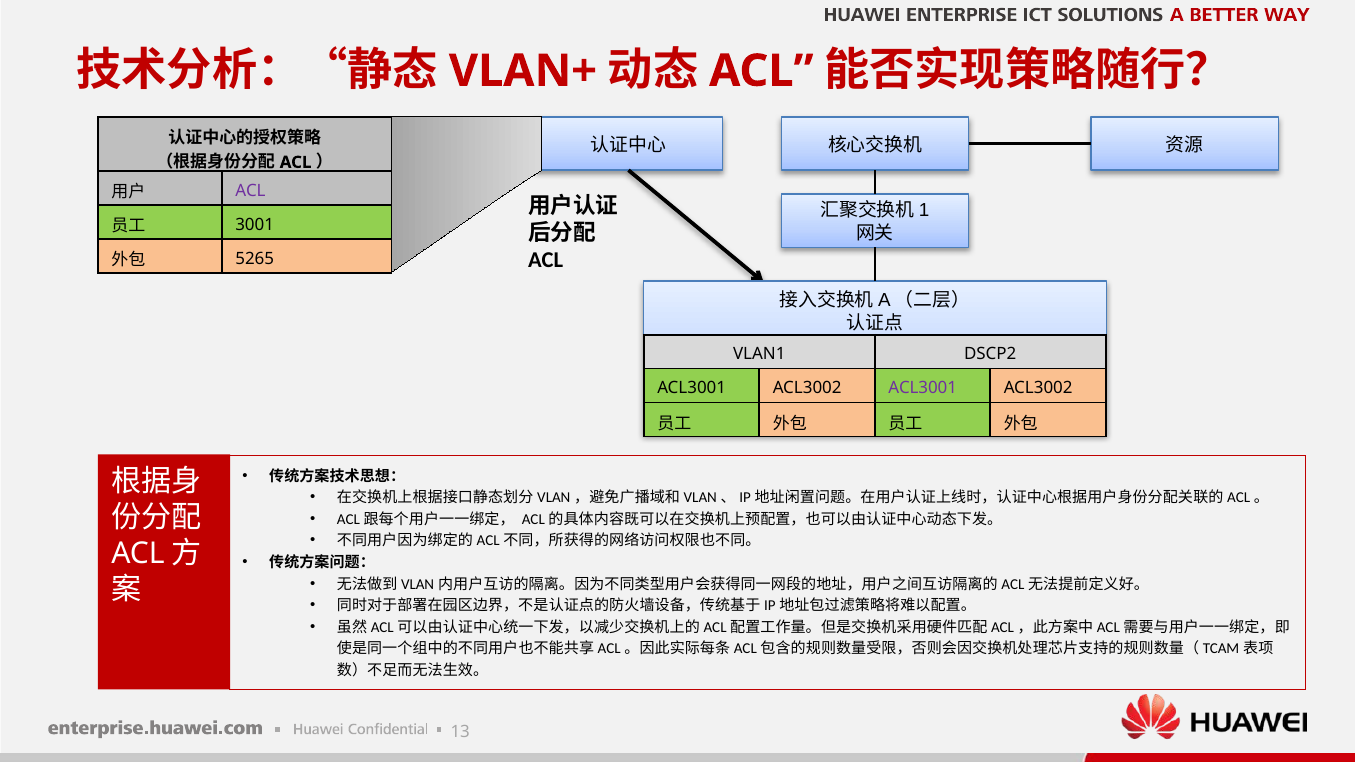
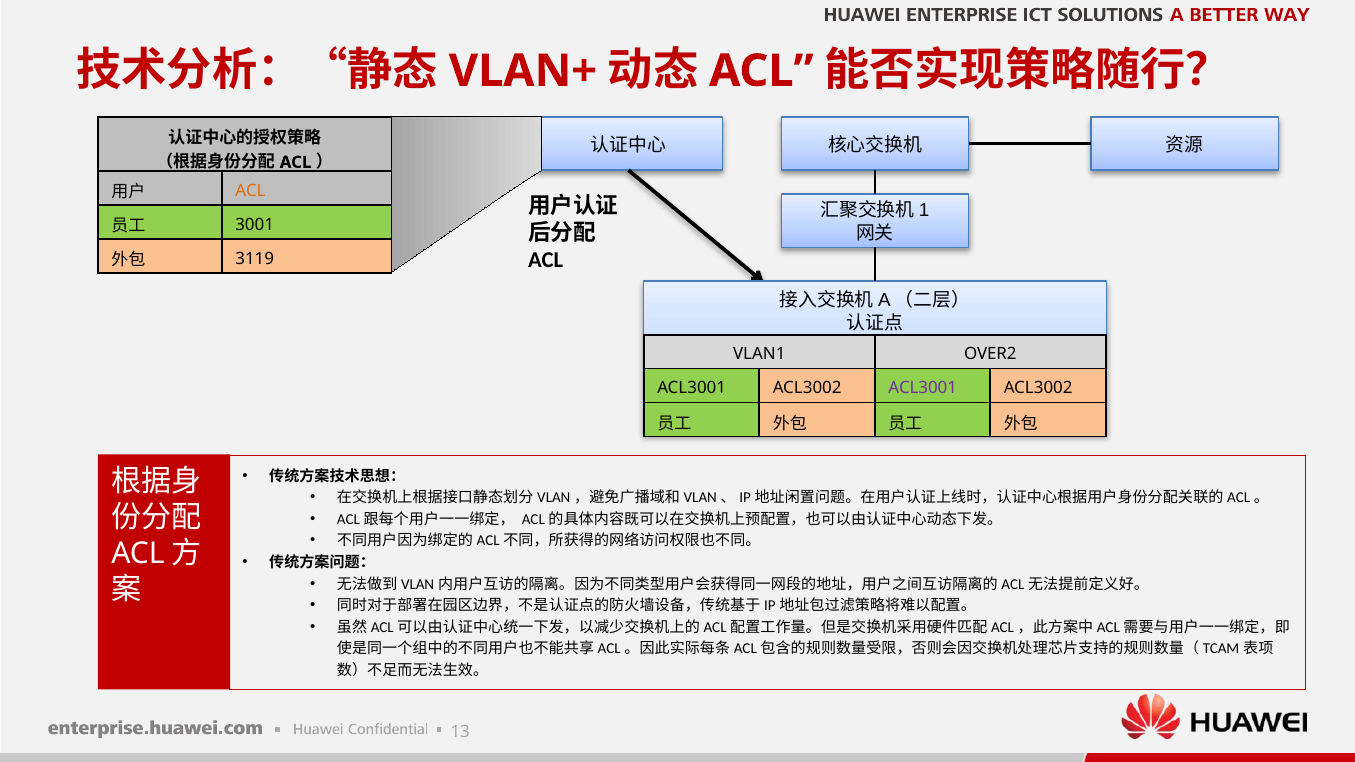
ACL colour: purple -> orange (250, 191)
5265: 5265 -> 3119 (255, 259)
DSCP2: DSCP2 -> OVER2 (990, 354)
